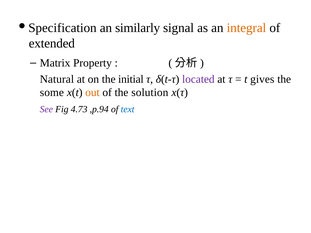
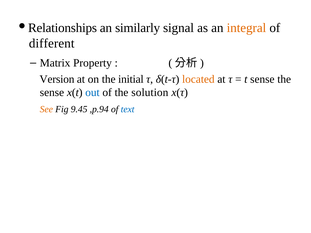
Specification: Specification -> Relationships (63, 28)
extended: extended -> different (52, 44)
Natural: Natural -> Version (57, 79)
located colour: purple -> orange (198, 79)
t gives: gives -> sense (262, 79)
some: some -> sense (52, 93)
out colour: orange -> blue (92, 93)
See colour: purple -> orange (46, 109)
4.73: 4.73 -> 9.45 (79, 109)
